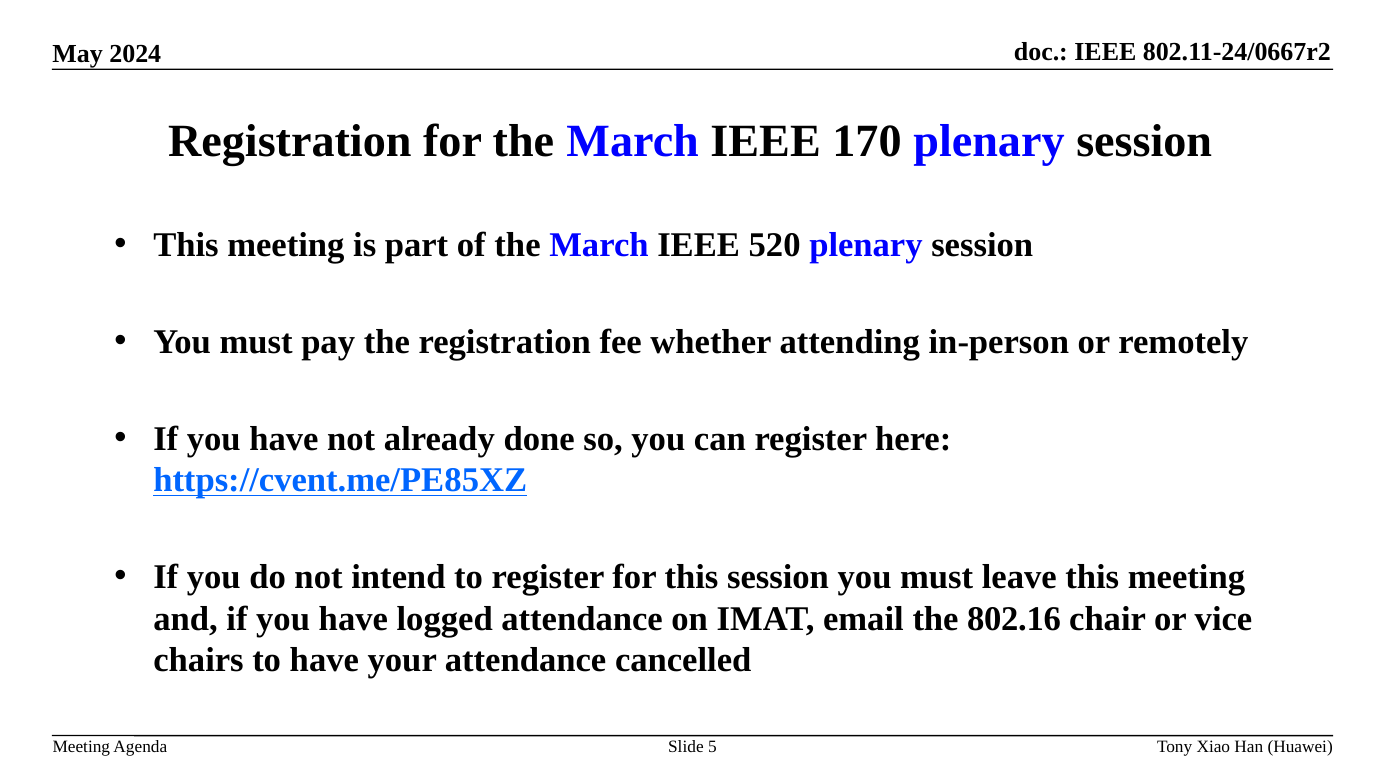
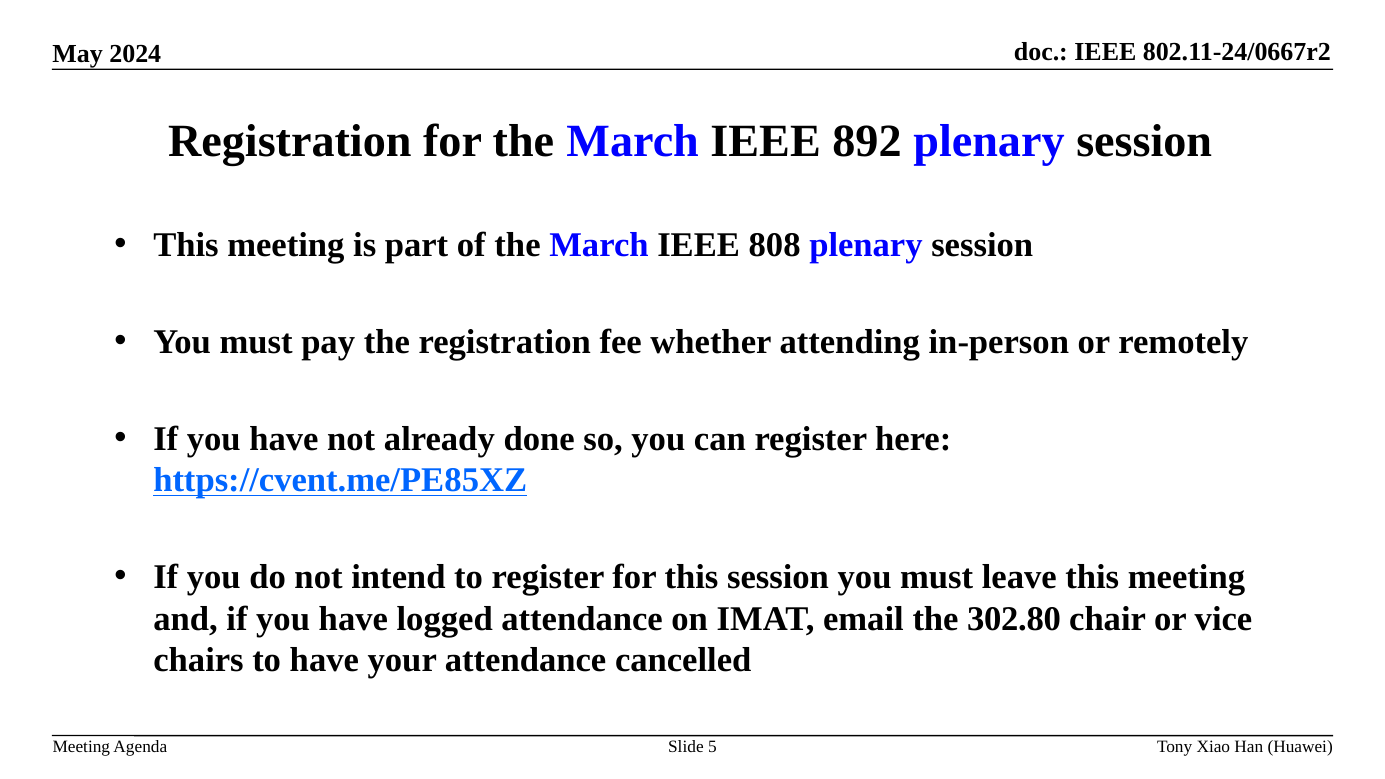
170: 170 -> 892 (867, 142)
520: 520 -> 808 (775, 245)
802.16: 802.16 -> 302.80 (1014, 619)
